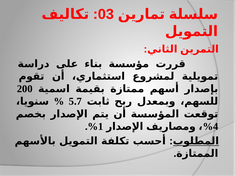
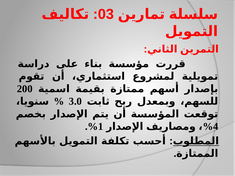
5.7: 5.7 -> 3.0 (75, 102)
